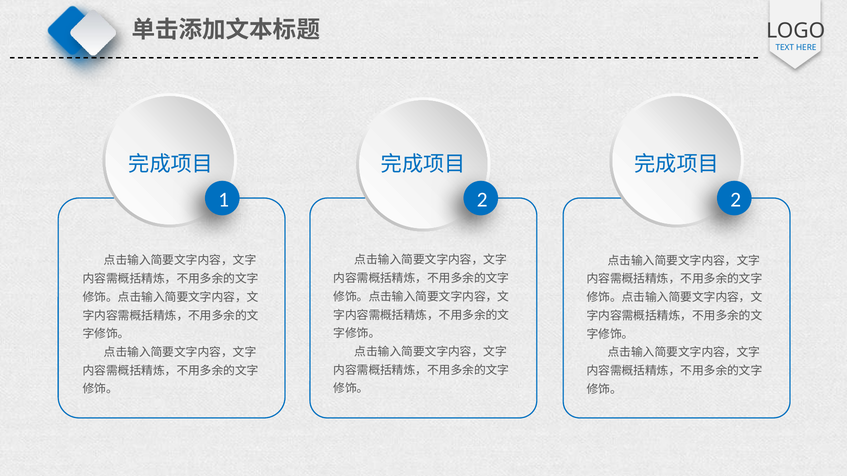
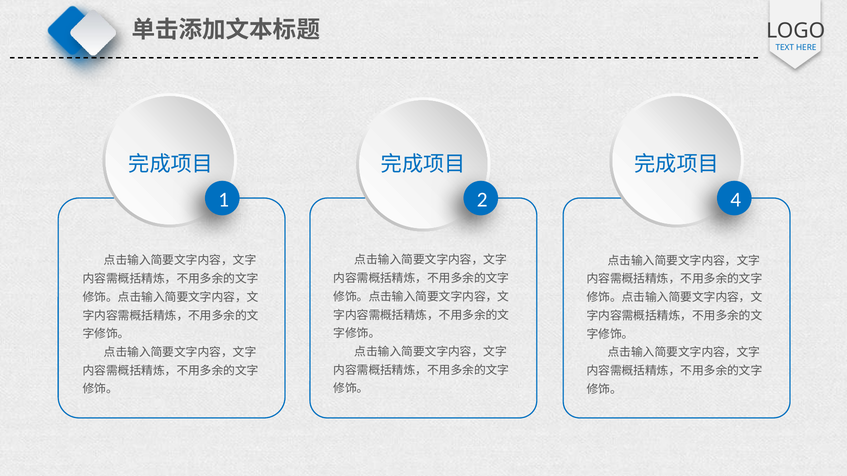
2 2: 2 -> 4 (736, 200)
